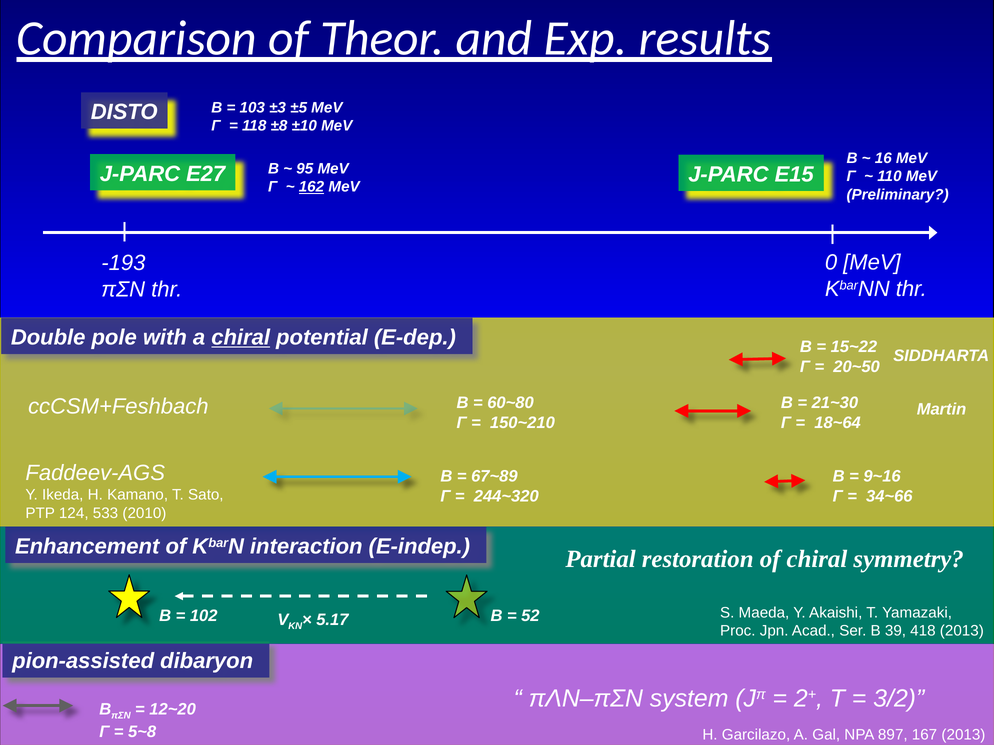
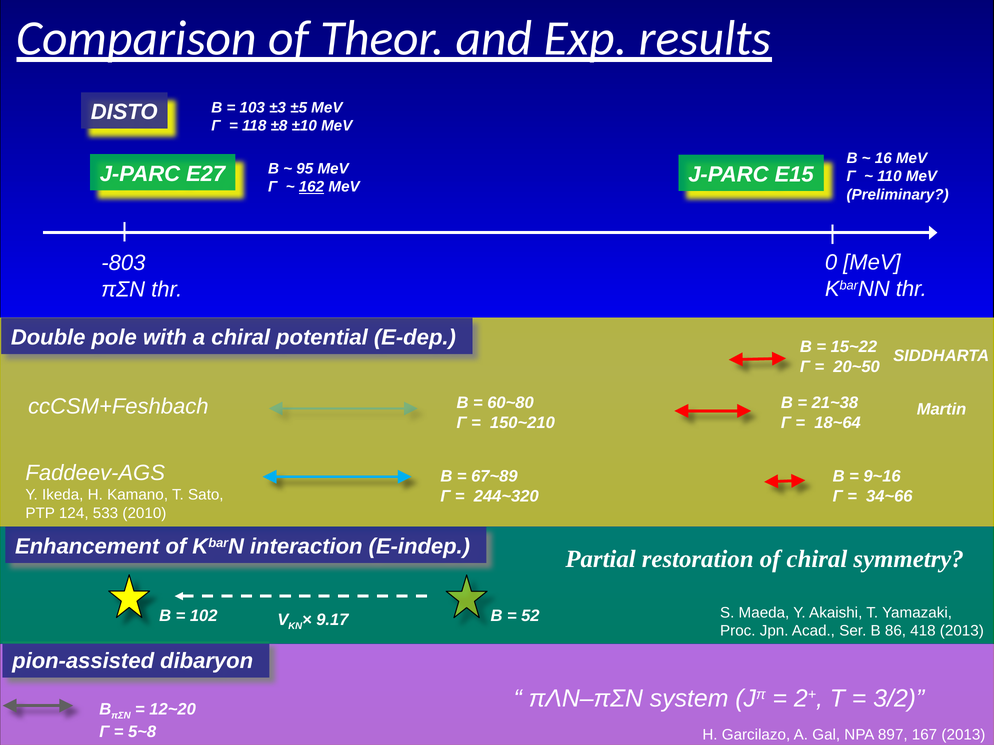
-193: -193 -> -803 (123, 263)
chiral underline: present -> none (241, 338)
21~30: 21~30 -> 21~38 (835, 403)
5.17: 5.17 -> 9.17 (332, 620)
39: 39 -> 86 (895, 631)
